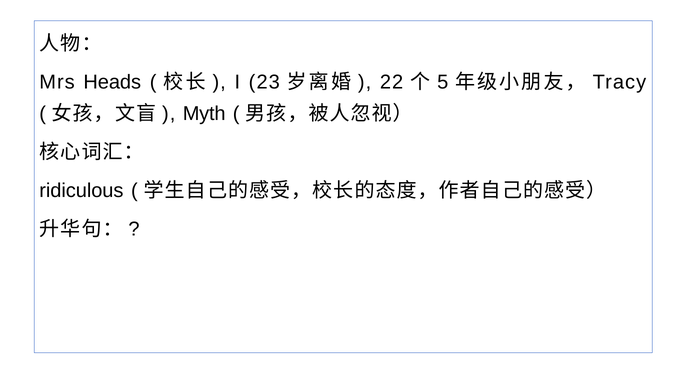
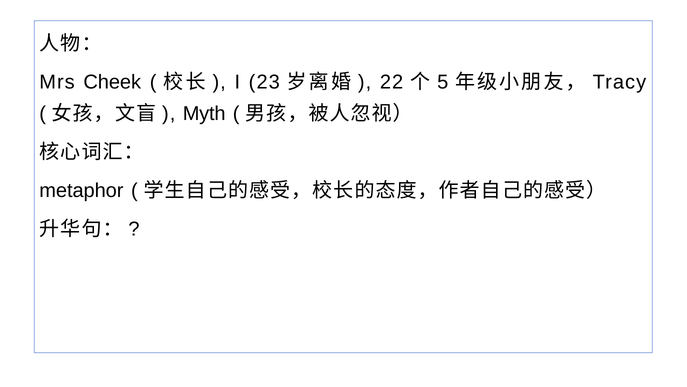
Heads: Heads -> Cheek (112, 82)
ridiculous: ridiculous -> metaphor (81, 190)
